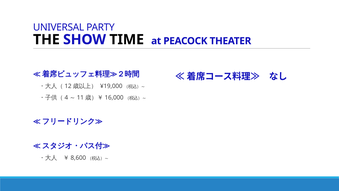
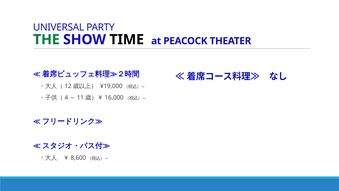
THE colour: black -> green (46, 39)
